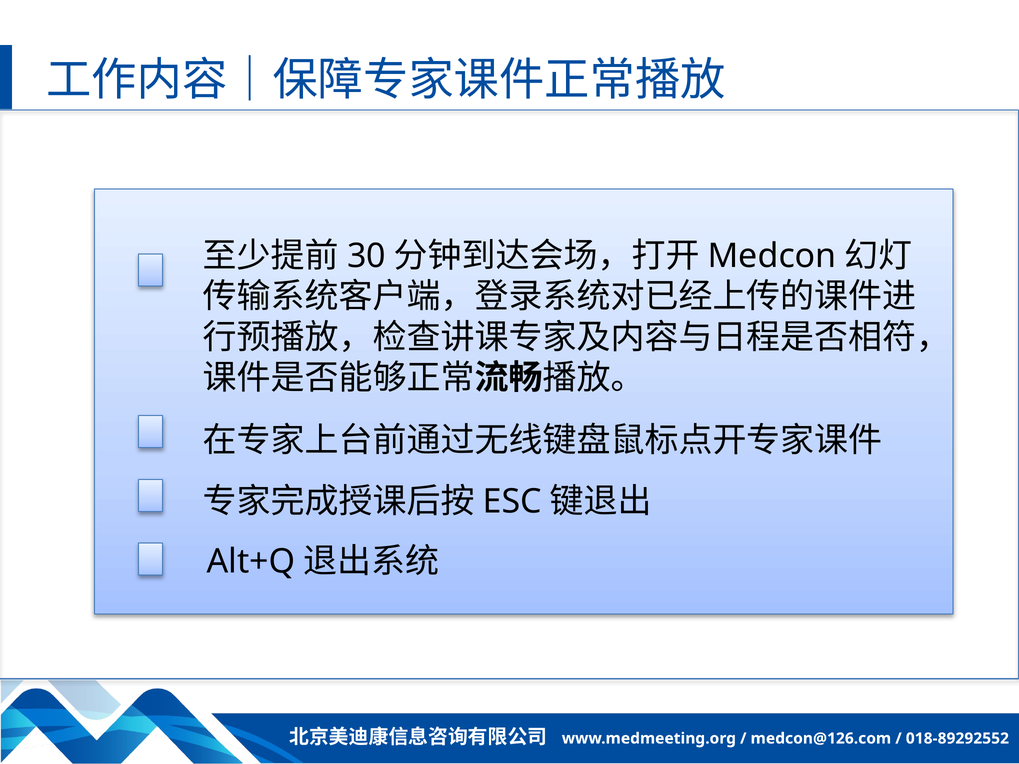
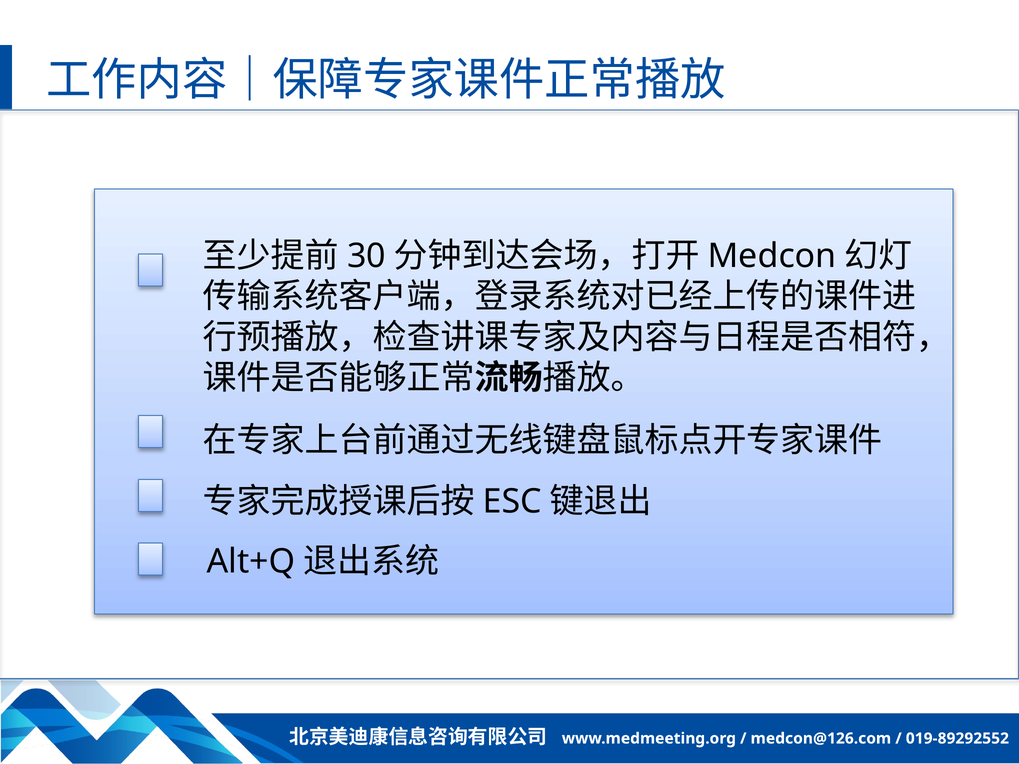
018-89292552: 018-89292552 -> 019-89292552 (957, 739)
